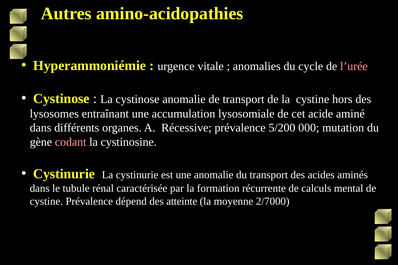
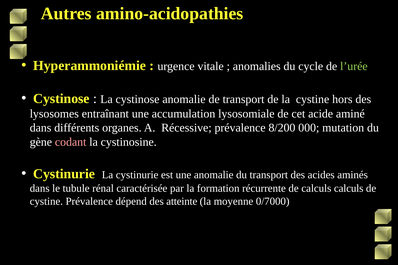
l’urée colour: pink -> light green (354, 66)
5/200: 5/200 -> 8/200 (282, 128)
calculs mental: mental -> calculs (349, 189)
2/7000: 2/7000 -> 0/7000 (273, 202)
